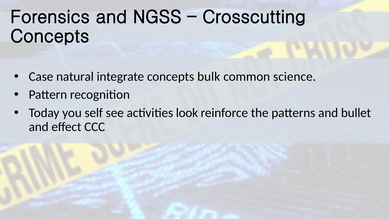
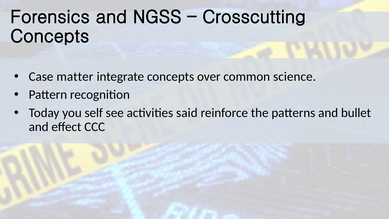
natural: natural -> matter (75, 77)
bulk: bulk -> over (209, 77)
look: look -> said (187, 113)
